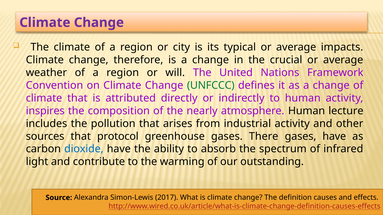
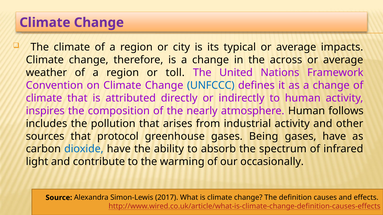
crucial: crucial -> across (286, 60)
will: will -> toll (175, 73)
UNFCCC colour: green -> blue (211, 85)
lecture: lecture -> follows (346, 111)
There: There -> Being (264, 137)
outstanding: outstanding -> occasionally (272, 162)
